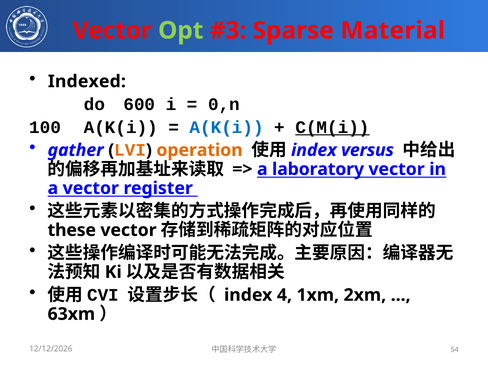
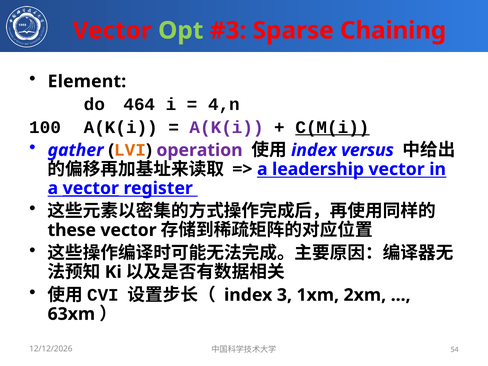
Material: Material -> Chaining (393, 31)
Indexed: Indexed -> Element (87, 81)
600: 600 -> 464 (139, 104)
0,n: 0,n -> 4,n (224, 104)
A(K(i colour: blue -> purple (227, 127)
operation colour: orange -> purple (200, 150)
laboratory: laboratory -> leadership (318, 169)
vector underline: none -> present (91, 188)
4: 4 -> 3 (284, 295)
